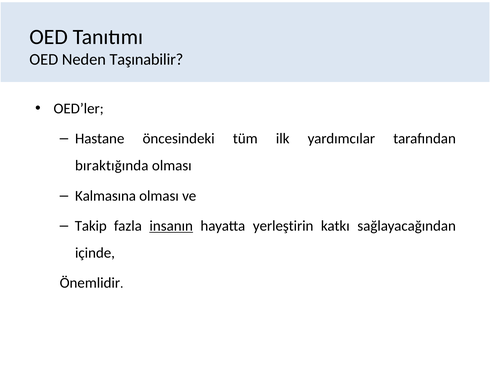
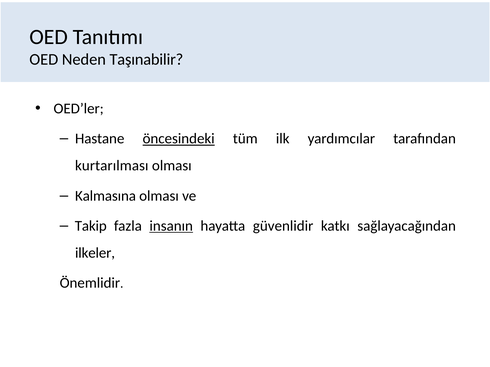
öncesindeki underline: none -> present (179, 139)
bıraktığında: bıraktığında -> kurtarılması (112, 166)
yerleştirin: yerleştirin -> güvenlidir (283, 226)
içinde: içinde -> ilkeler (95, 253)
